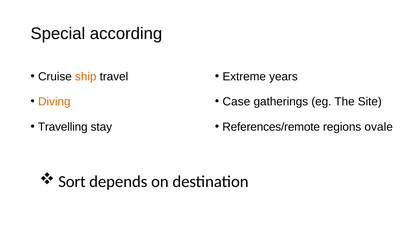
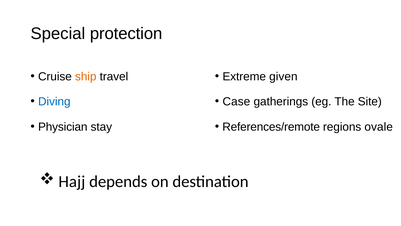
according: according -> protection (126, 34)
years: years -> given (283, 76)
Diving colour: orange -> blue (54, 102)
Travelling: Travelling -> Physician (63, 127)
Sort: Sort -> Hajj (72, 181)
